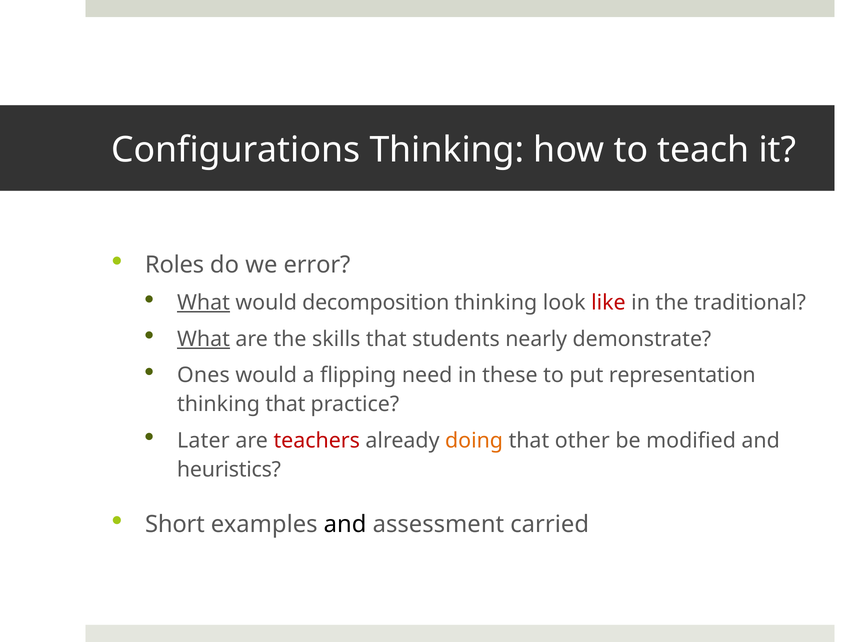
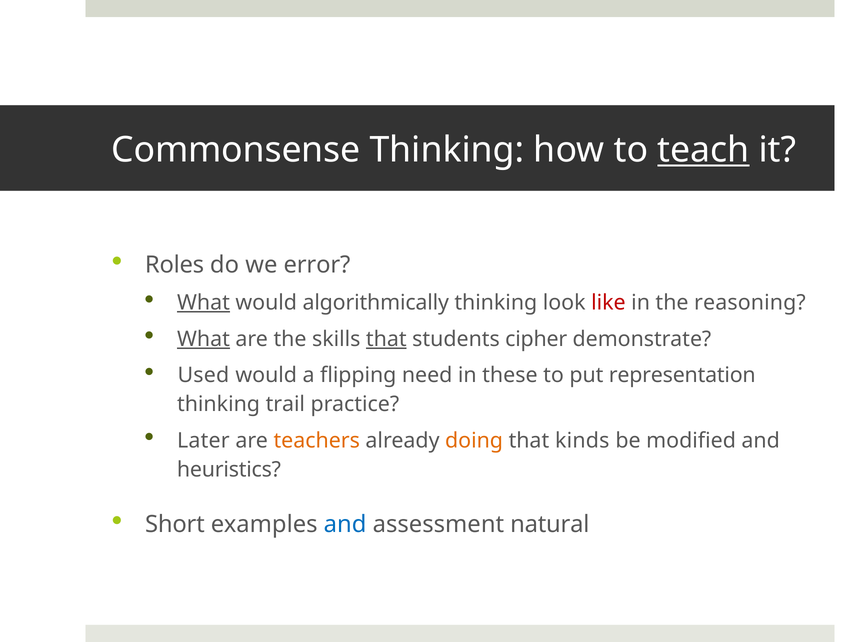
Configurations: Configurations -> Commonsense (236, 150)
teach underline: none -> present (703, 150)
decomposition: decomposition -> algorithmically (376, 303)
traditional: traditional -> reasoning (750, 303)
that underline: none -> present (386, 339)
nearly: nearly -> cipher (536, 339)
Ones: Ones -> Used (203, 375)
thinking that: that -> trail (285, 404)
teachers colour: red -> orange (317, 441)
other: other -> kinds (582, 441)
and colour: black -> blue (345, 525)
carried: carried -> natural (550, 525)
